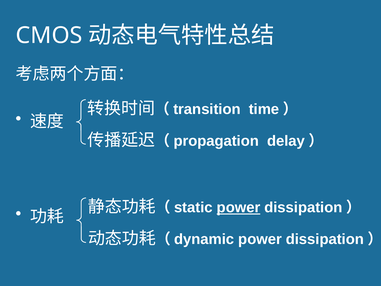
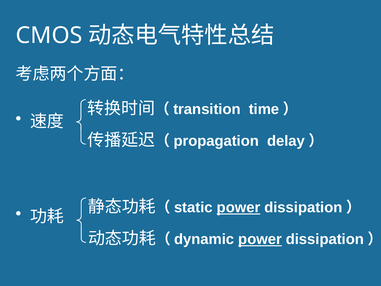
power underline: none -> present (260, 239)
